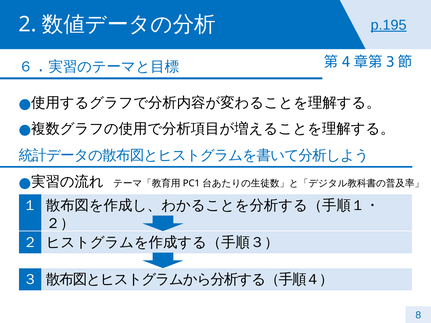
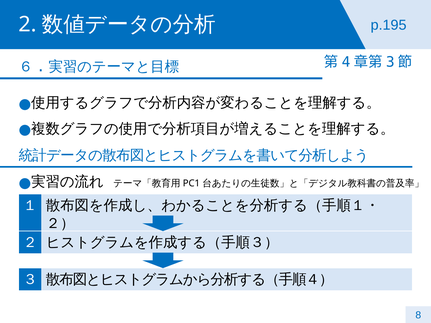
p.195 underline: present -> none (389, 25)
